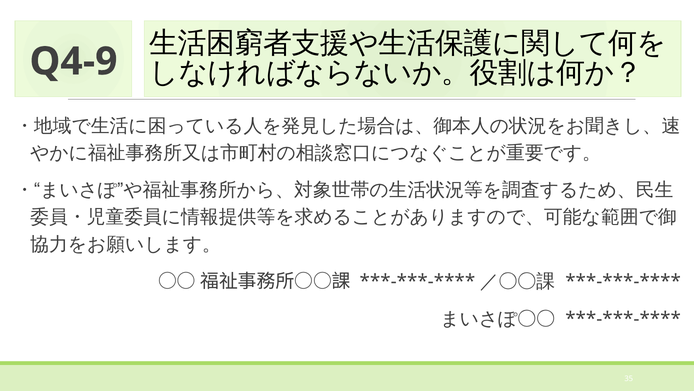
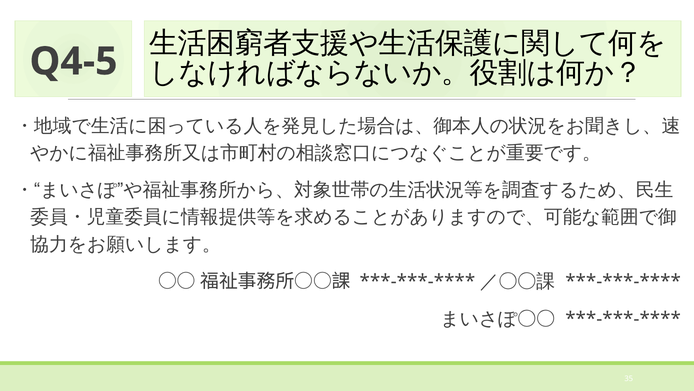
Q4-9: Q4-9 -> Q4-5 (73, 61)
